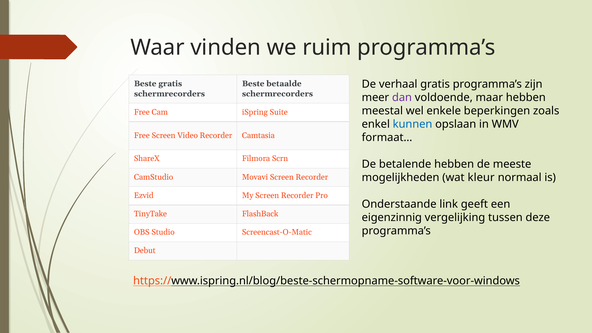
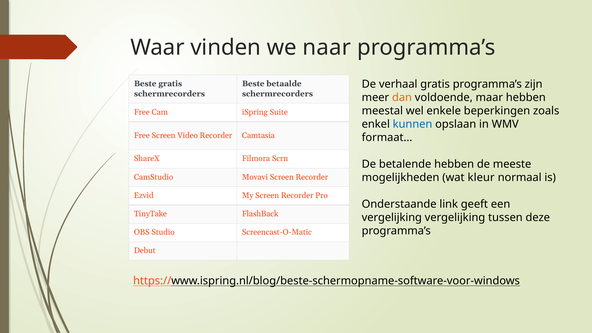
ruim: ruim -> naar (327, 47)
dan colour: purple -> orange (402, 98)
eigenzinnig: eigenzinnig -> vergelijking (392, 218)
